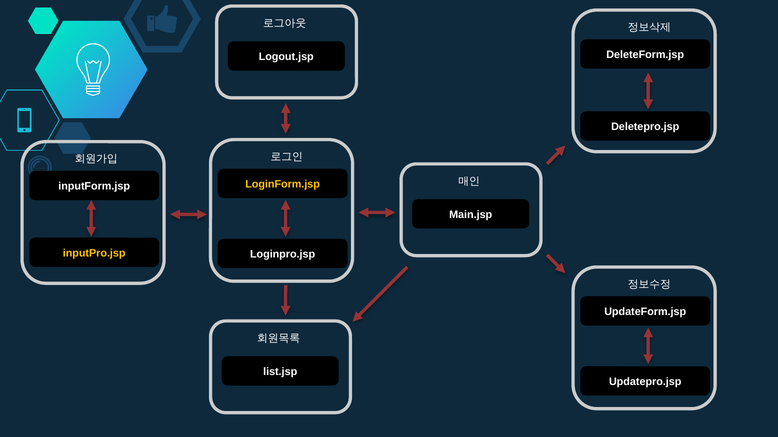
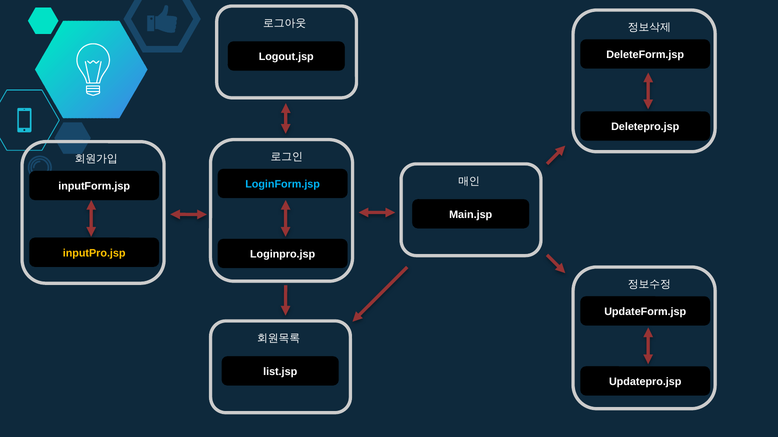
LoginForm.jsp colour: yellow -> light blue (283, 184)
